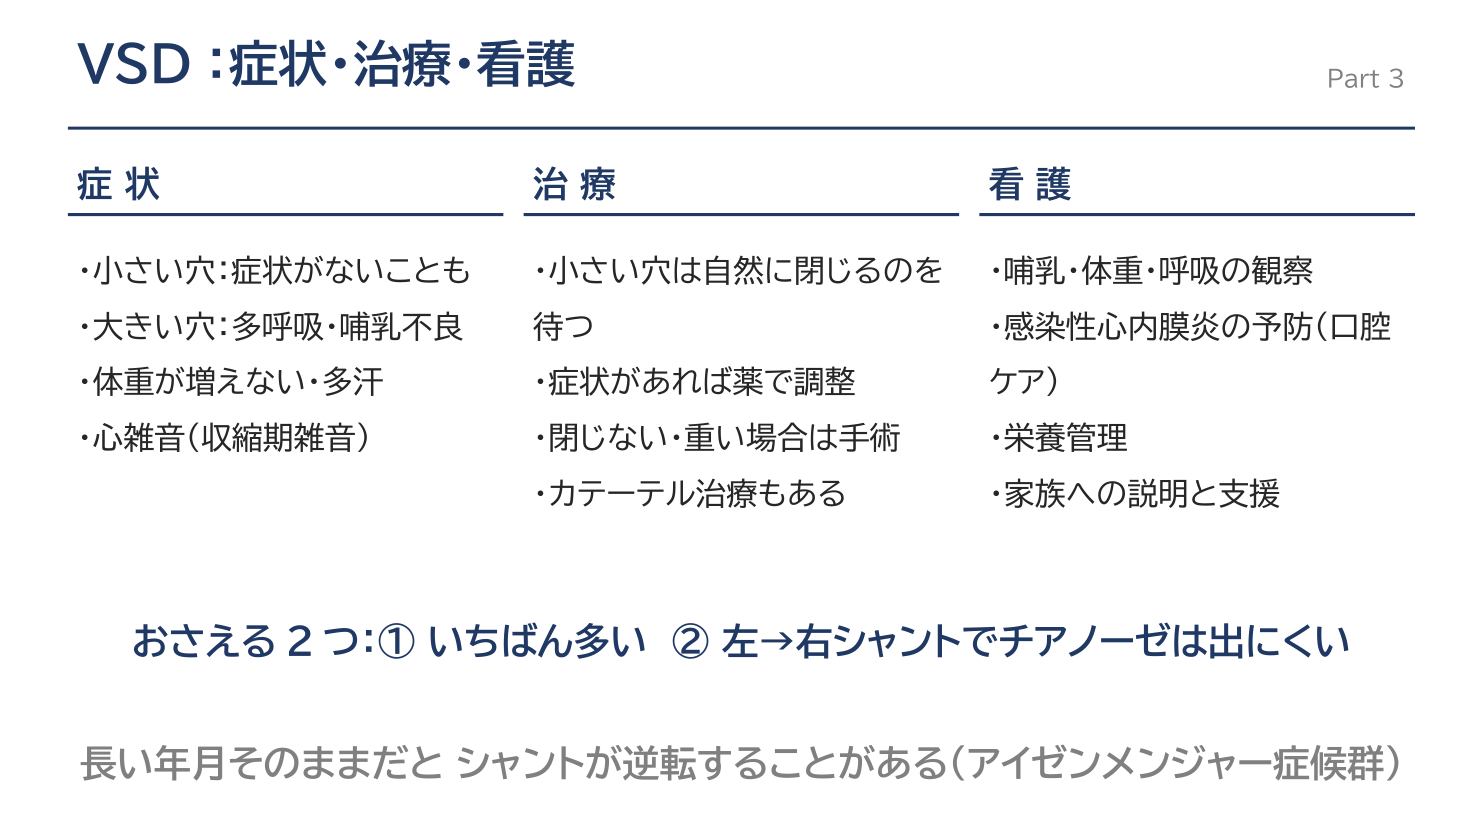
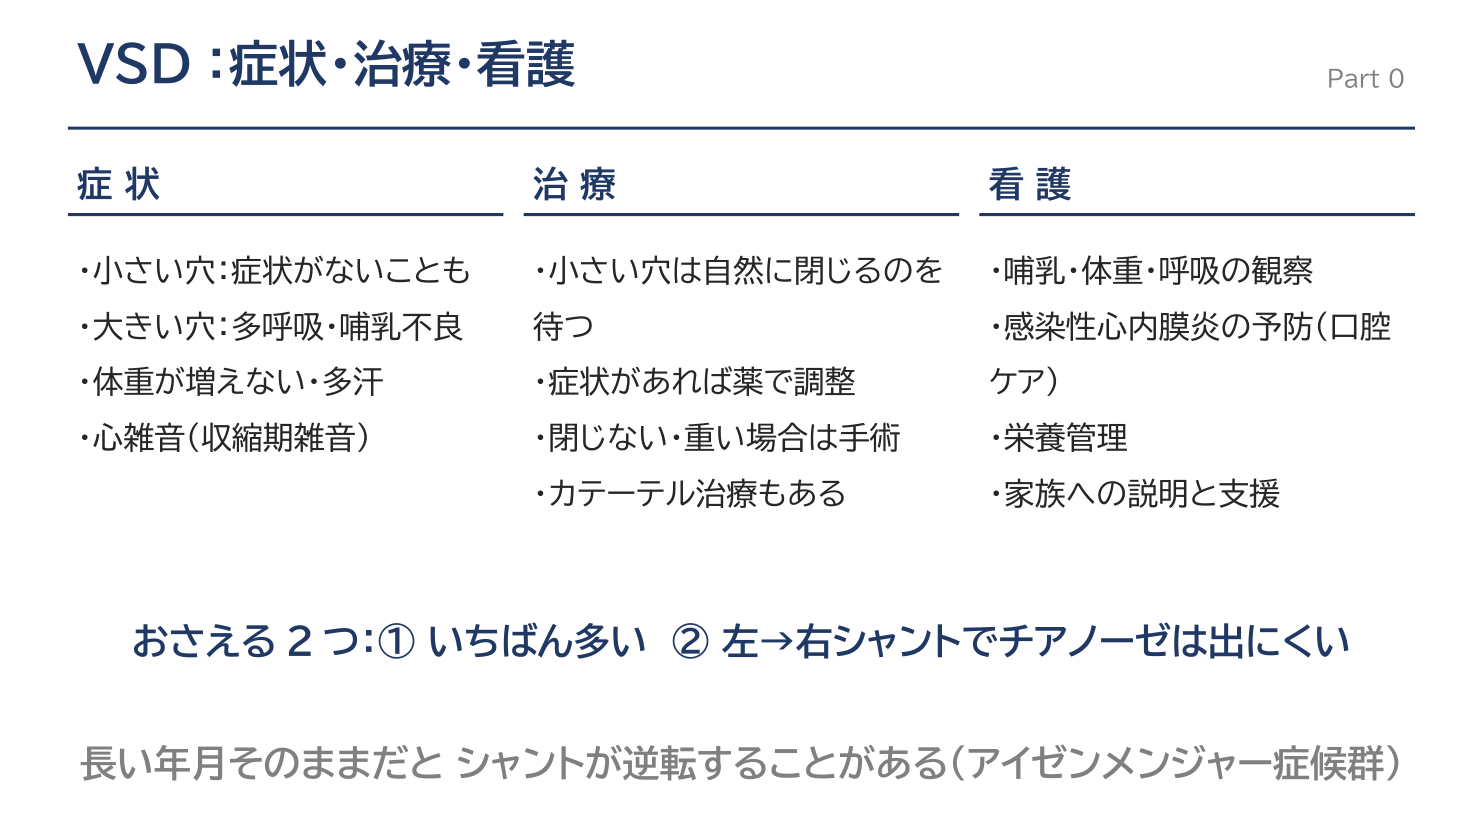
3: 3 -> 0 (1397, 80)
